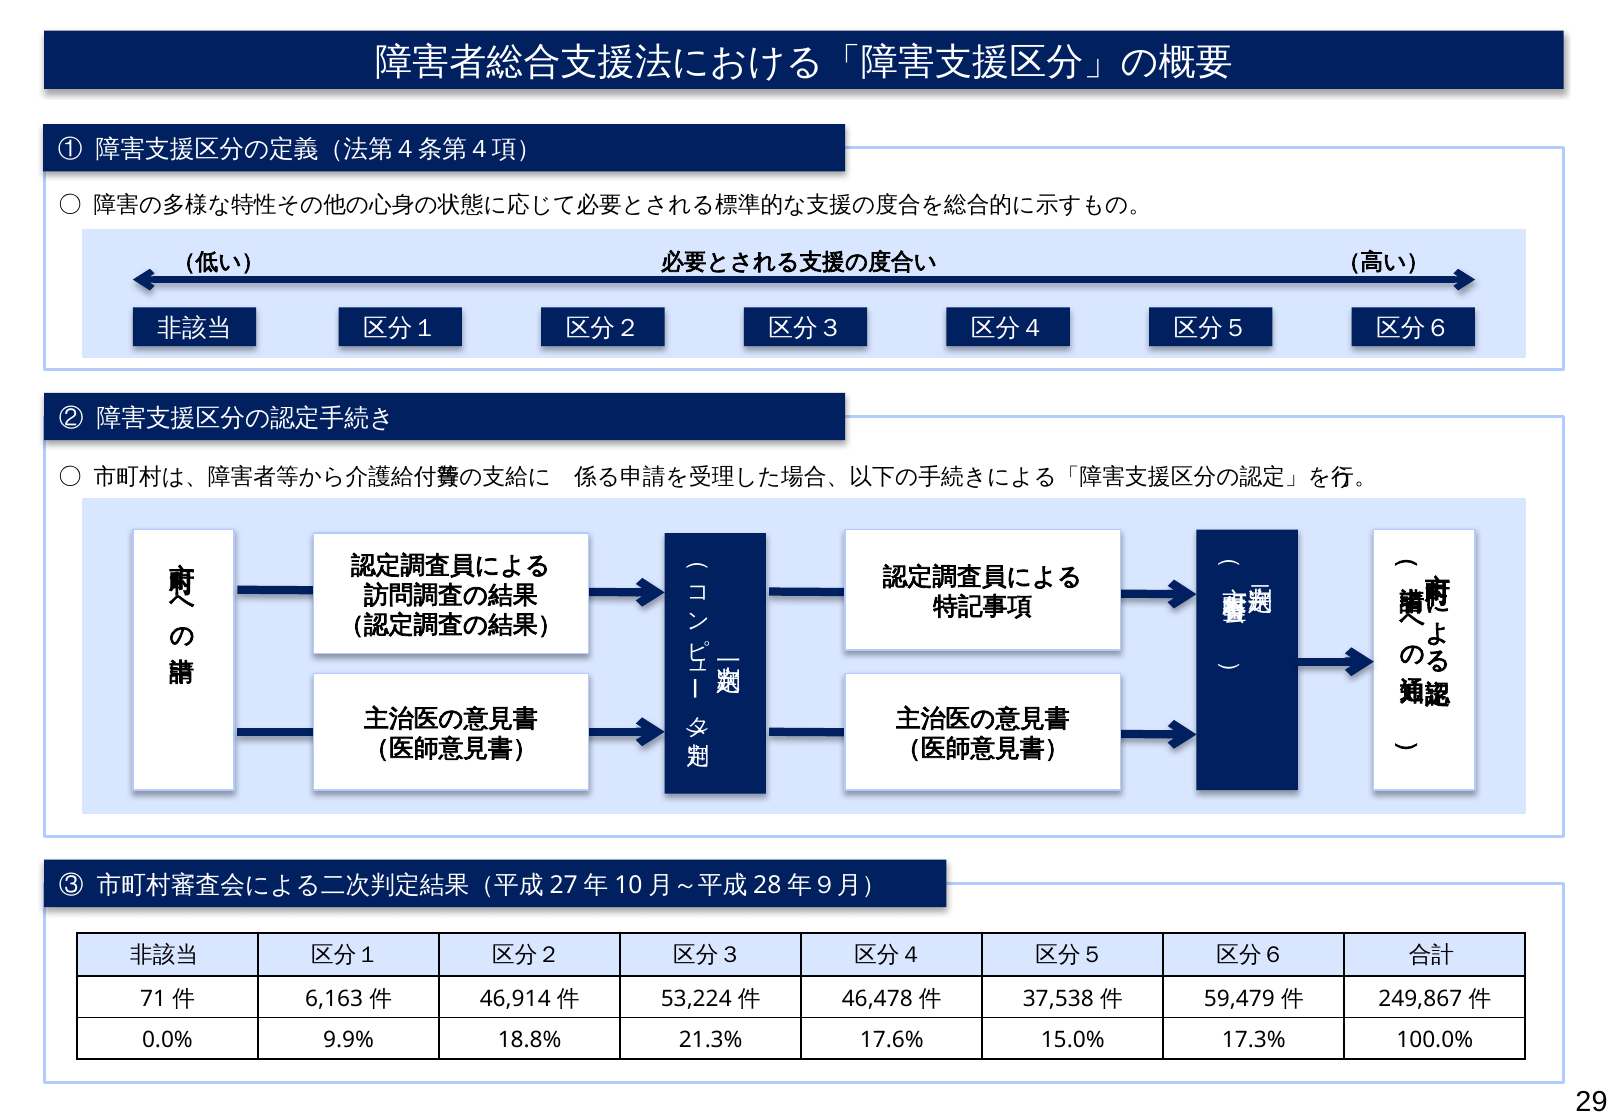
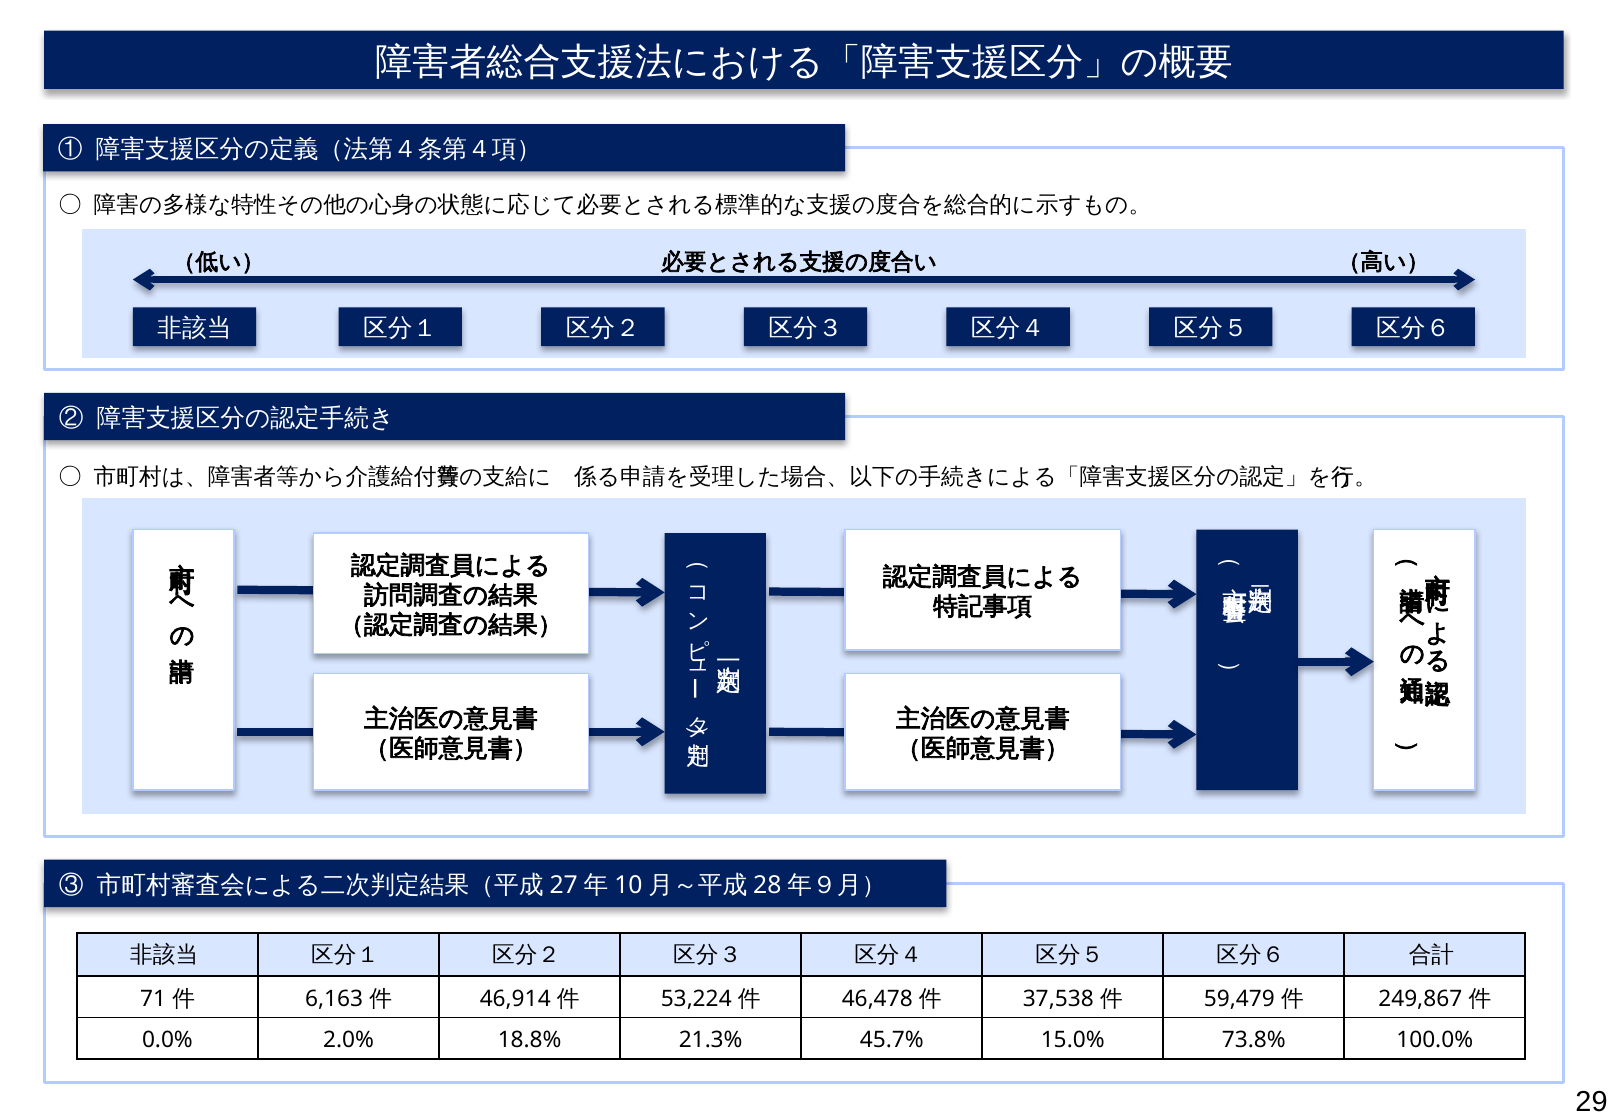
9.9%: 9.9% -> 2.0% (349, 1041)
17.6%: 17.6% -> 45.7% (892, 1041)
17.3%: 17.3% -> 73.8% (1254, 1041)
